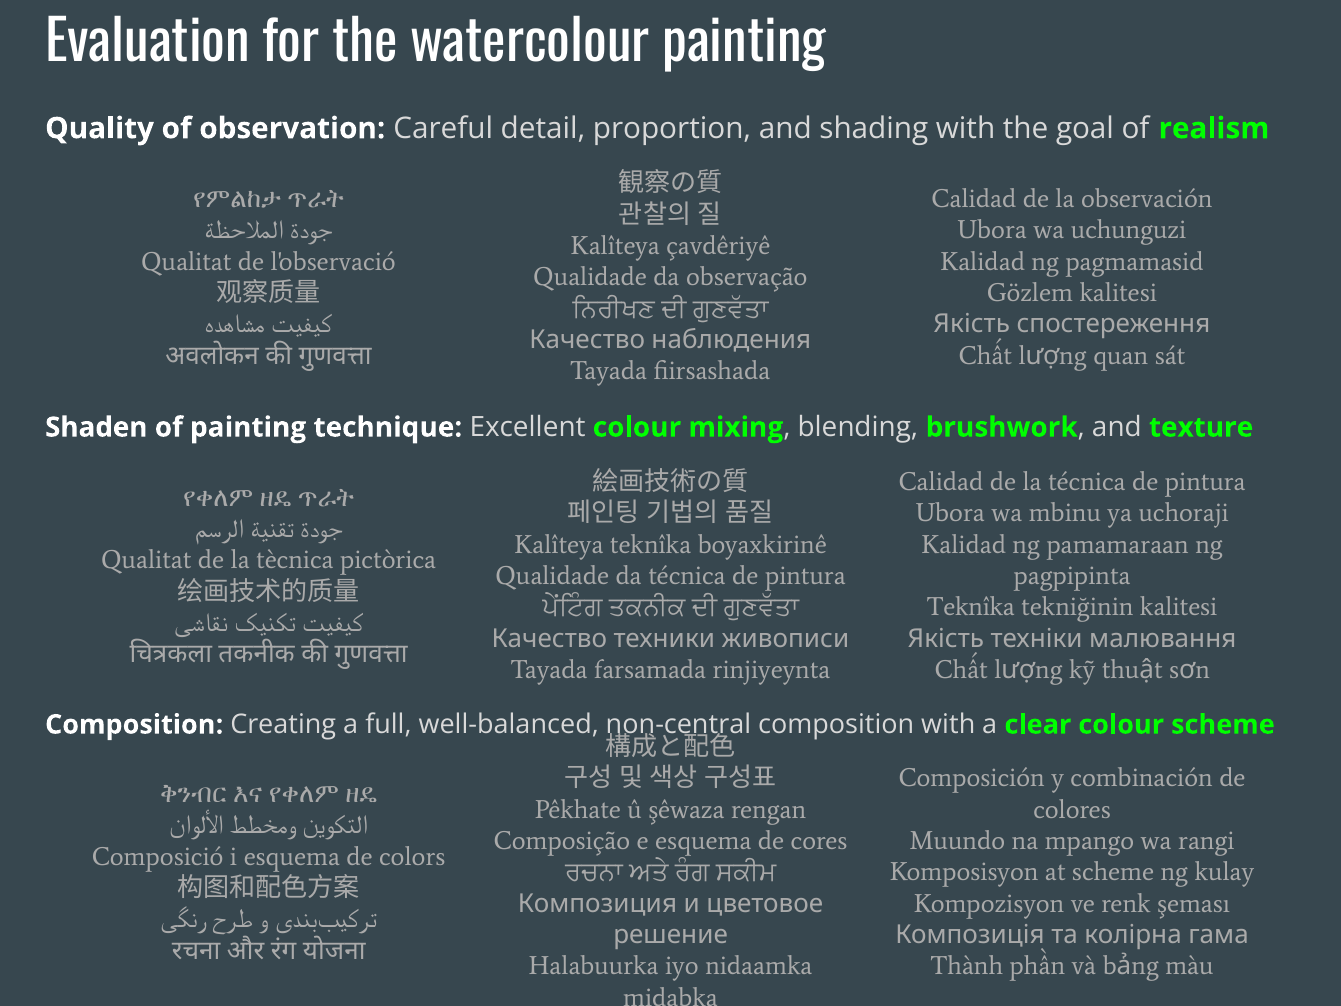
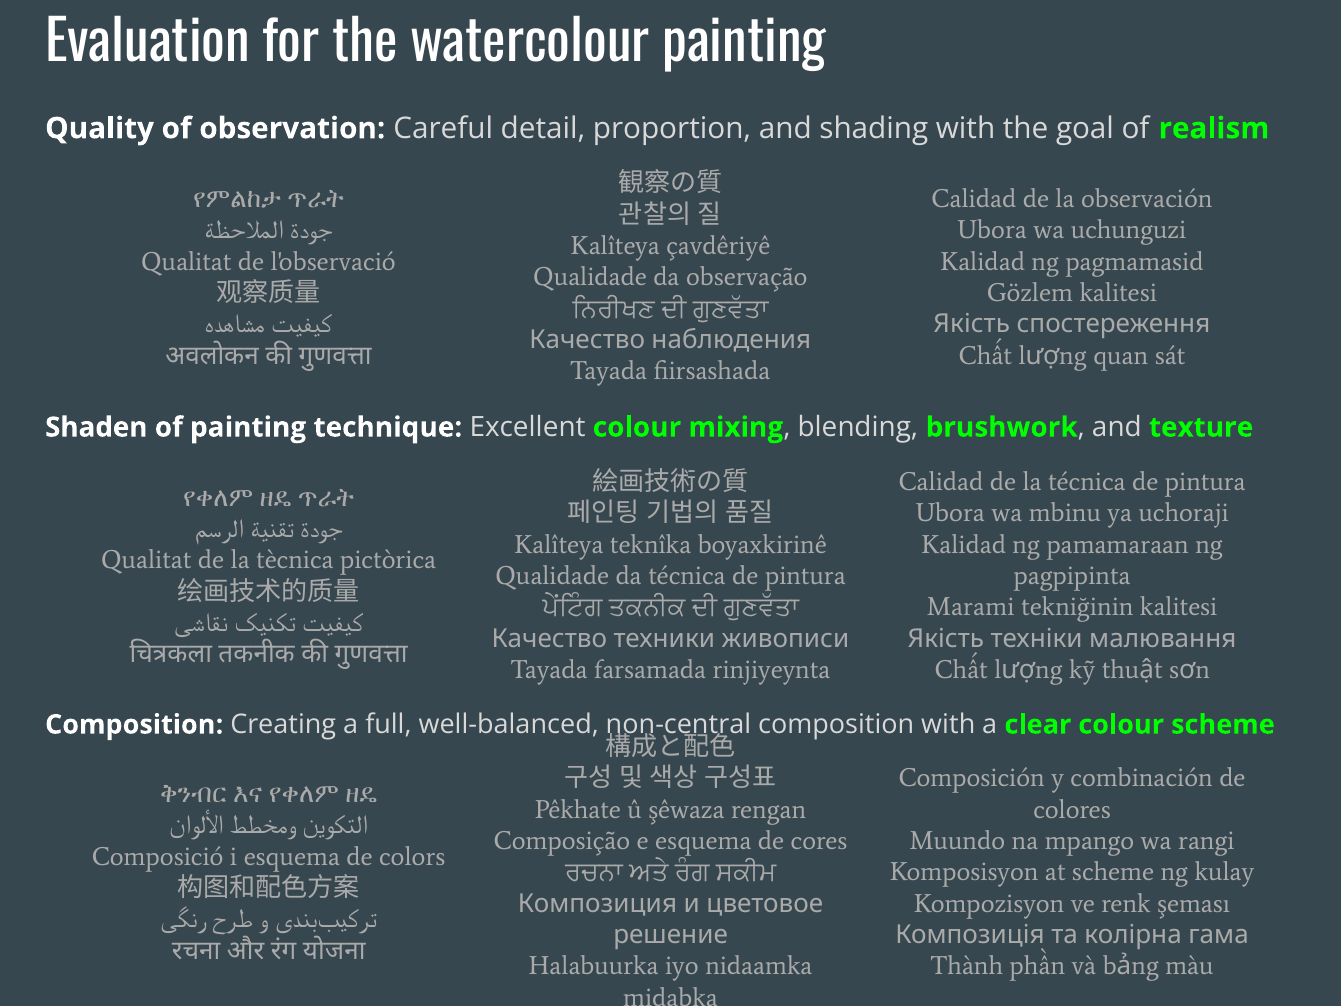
Teknîka: Teknîka -> Marami (971, 607)
